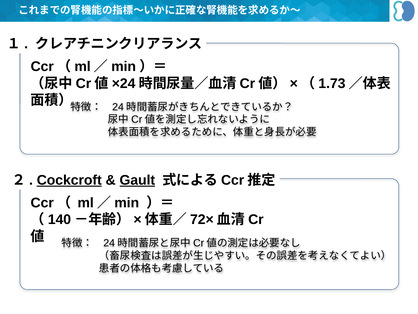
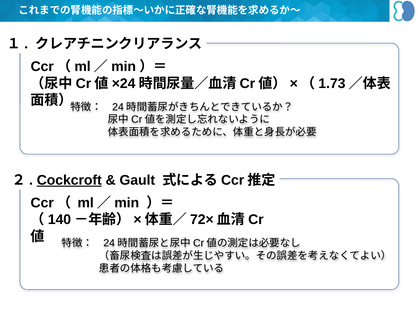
Gault underline: present -> none (137, 180)
